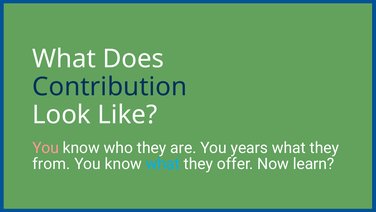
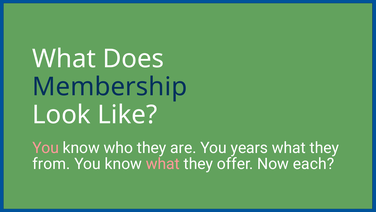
Contribution: Contribution -> Membership (110, 87)
what colour: light blue -> pink (163, 163)
learn: learn -> each (314, 163)
